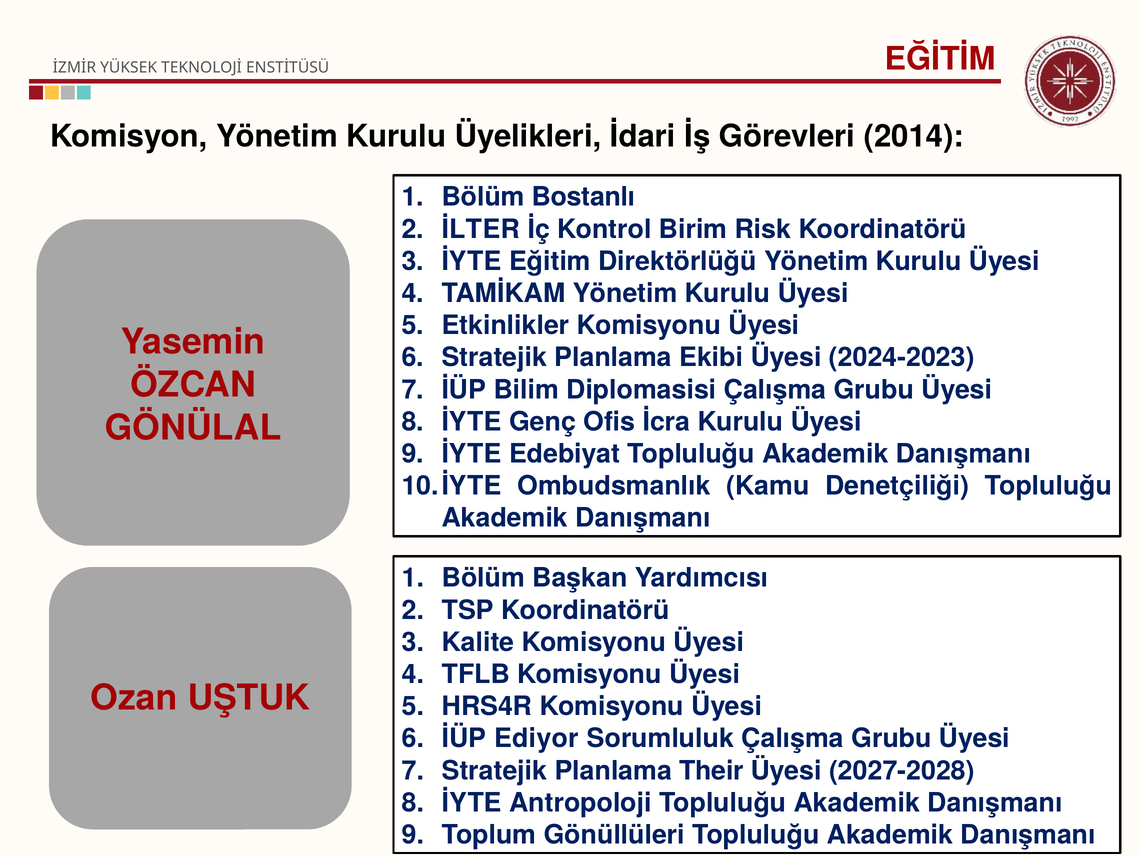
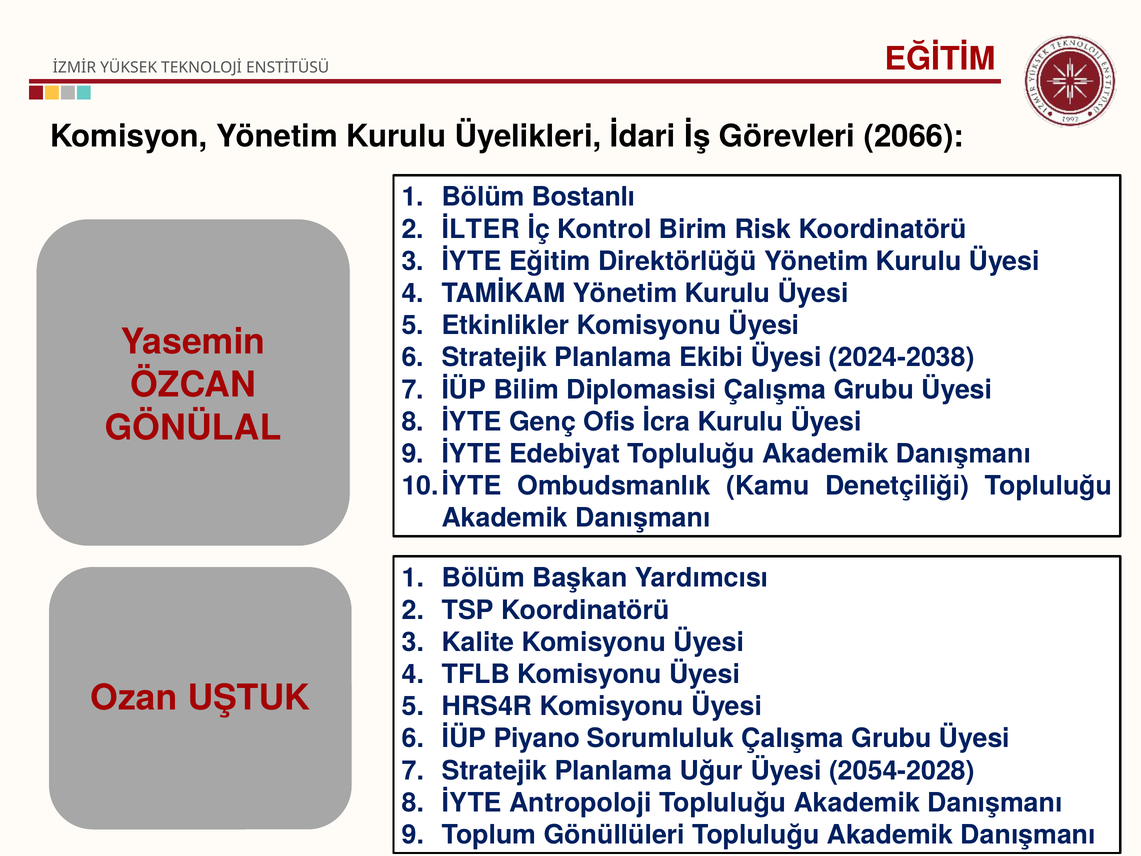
2014: 2014 -> 2066 (914, 136)
2024-2023: 2024-2023 -> 2024-2038 (902, 357)
Ediyor: Ediyor -> Piyano (537, 738)
Their: Their -> Uğur (711, 770)
2027-2028: 2027-2028 -> 2054-2028 (902, 770)
